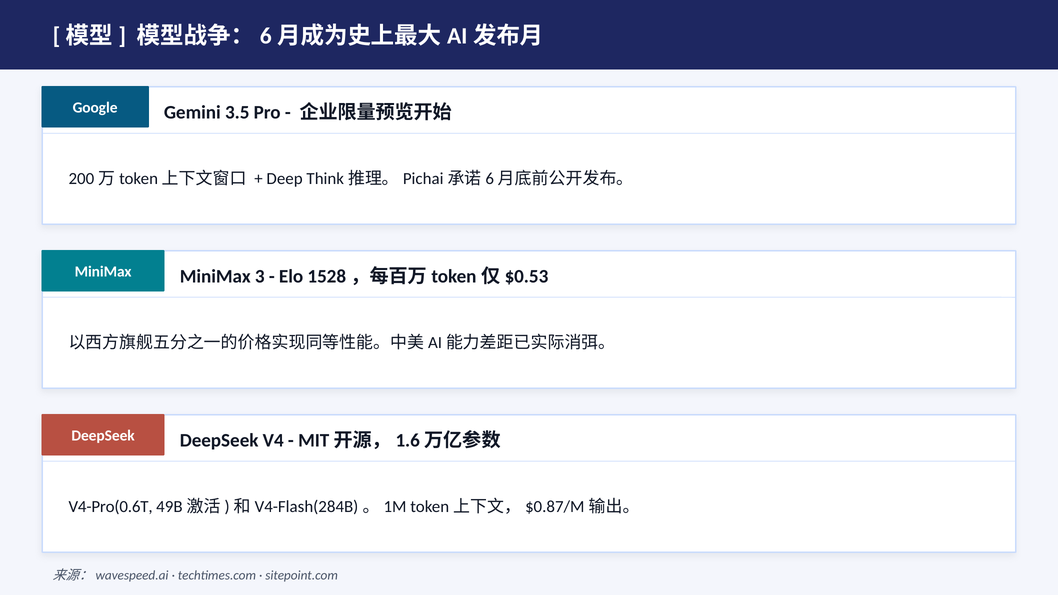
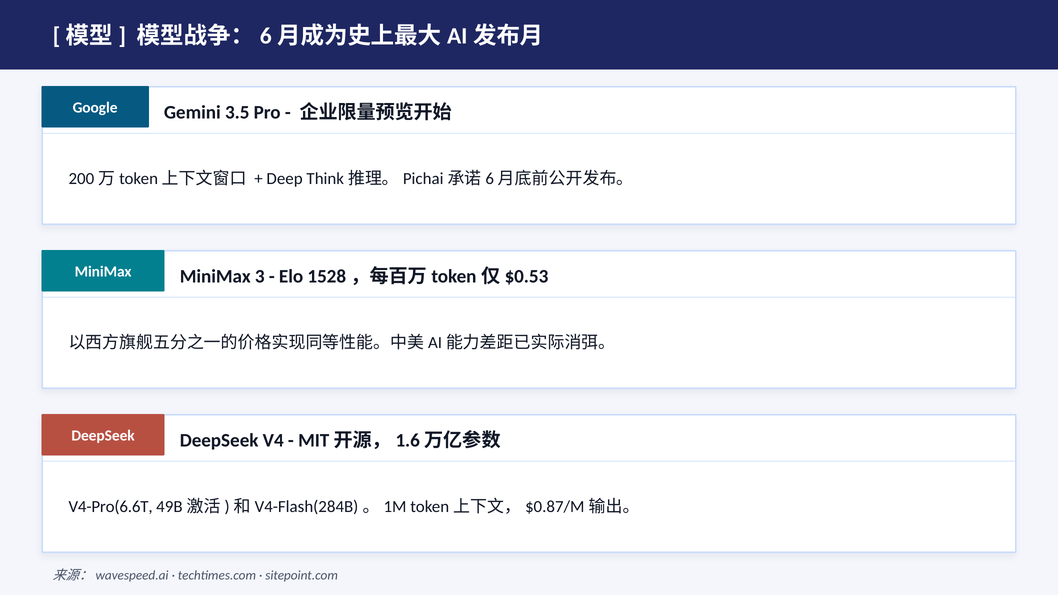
V4-Pro(0.6T: V4-Pro(0.6T -> V4-Pro(6.6T (111, 507)
